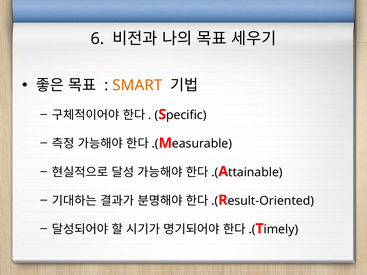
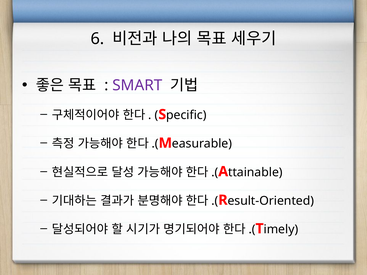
SMART colour: orange -> purple (137, 85)
